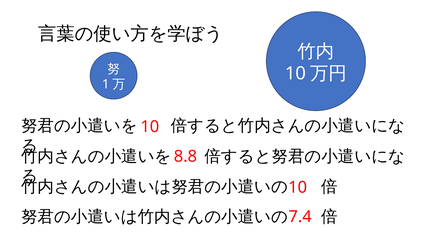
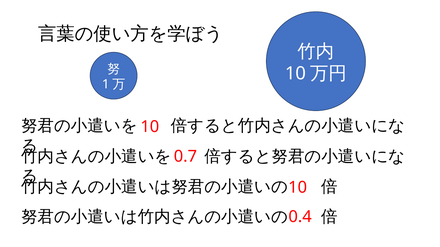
8.8: 8.8 -> 0.7 (185, 157)
7.4: 7.4 -> 0.4 (300, 217)
